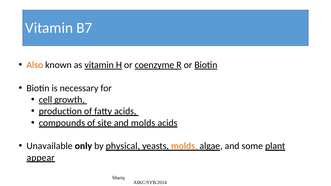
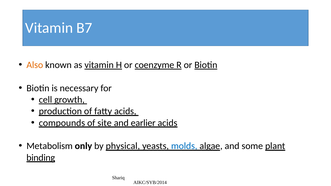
and molds: molds -> earlier (143, 123)
Unavailable: Unavailable -> Metabolism (50, 146)
molds colour: orange -> blue (184, 146)
appear: appear -> binding (41, 158)
